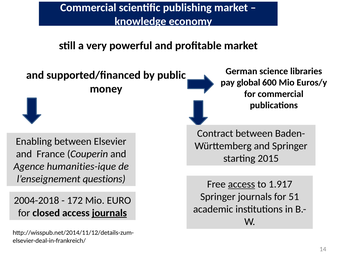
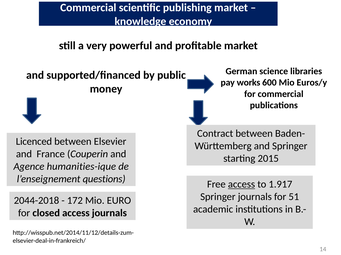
global: global -> works (249, 83)
Enabling: Enabling -> Licenced (34, 142)
2004-2018: 2004-2018 -> 2044-2018 (36, 201)
journals underline: present -> none (109, 213)
